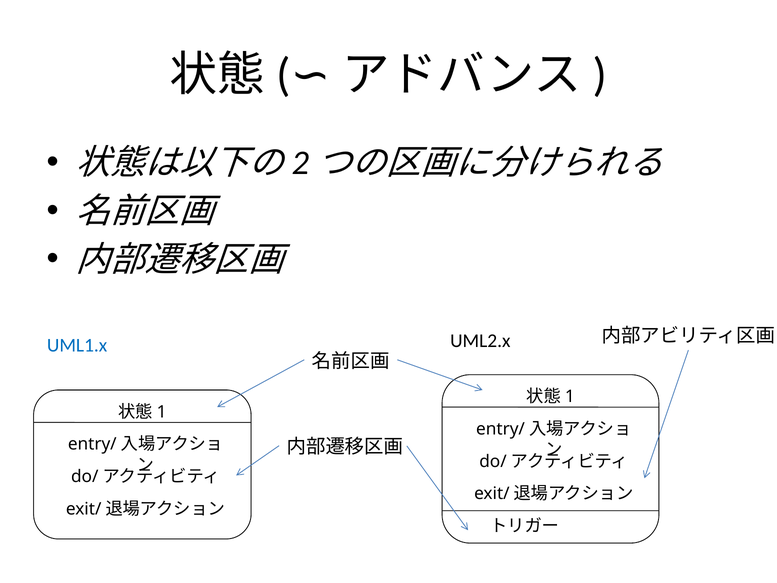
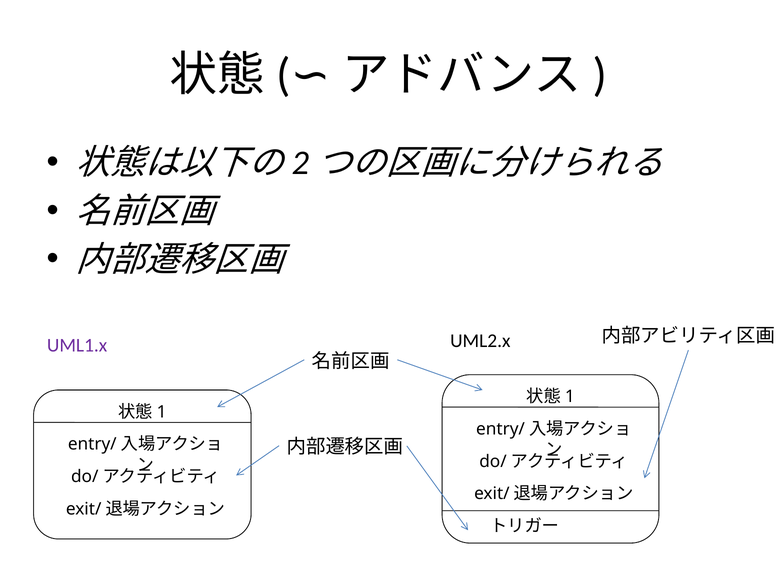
UML1.x colour: blue -> purple (77, 345)
